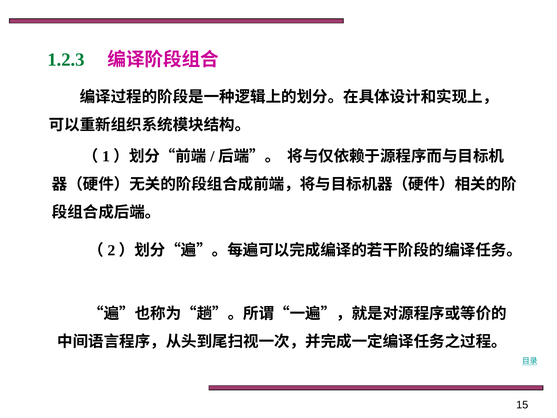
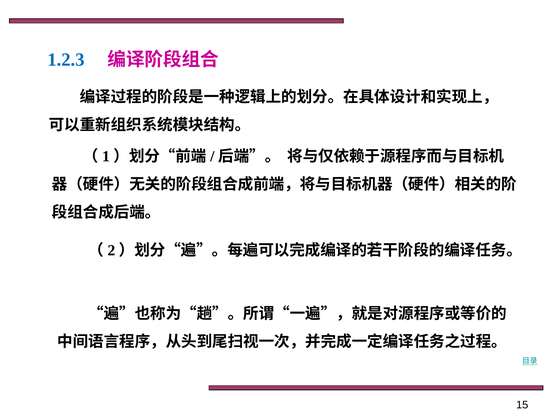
1.2.3 colour: green -> blue (66, 60)
